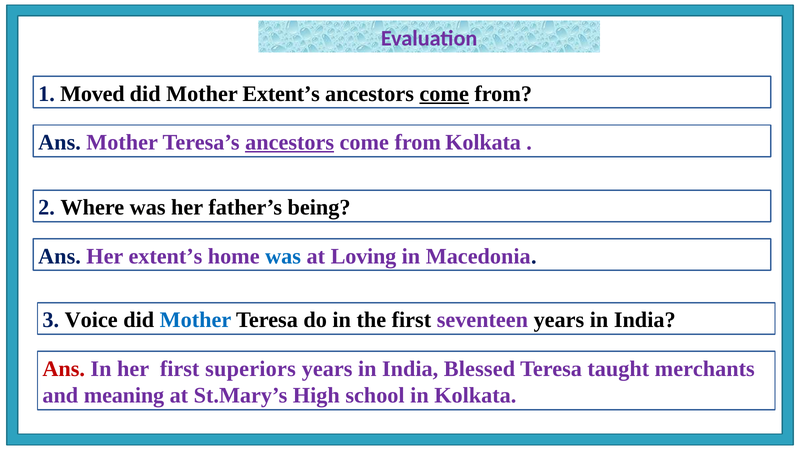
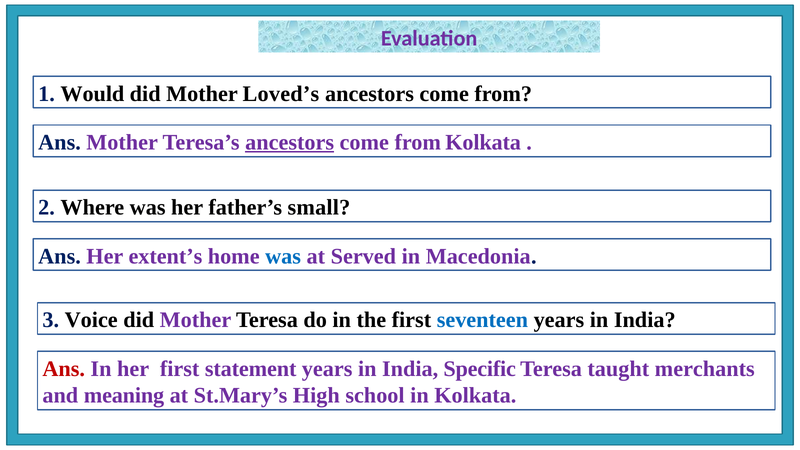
Moved: Moved -> Would (92, 94)
Mother Extent’s: Extent’s -> Loved’s (281, 94)
come underline: present -> none (444, 94)
being: being -> small (319, 208)
Loving: Loving -> Served (363, 256)
Mother colour: blue -> purple (195, 320)
seventeen colour: purple -> blue (482, 320)
superiors: superiors -> statement (251, 369)
Blessed: Blessed -> Specific (480, 369)
